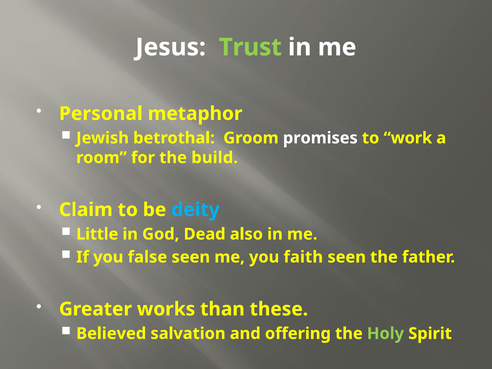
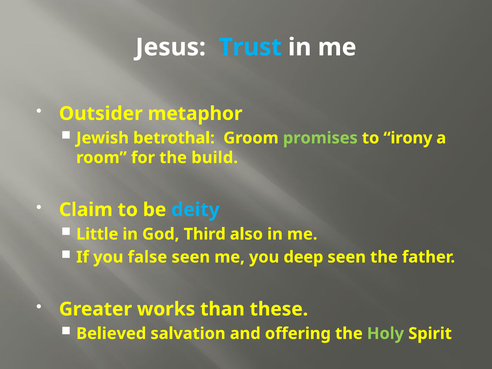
Trust colour: light green -> light blue (250, 47)
Personal: Personal -> Outsider (101, 114)
promises colour: white -> light green (320, 138)
work: work -> irony (408, 138)
Dead: Dead -> Third (205, 234)
faith: faith -> deep (303, 257)
